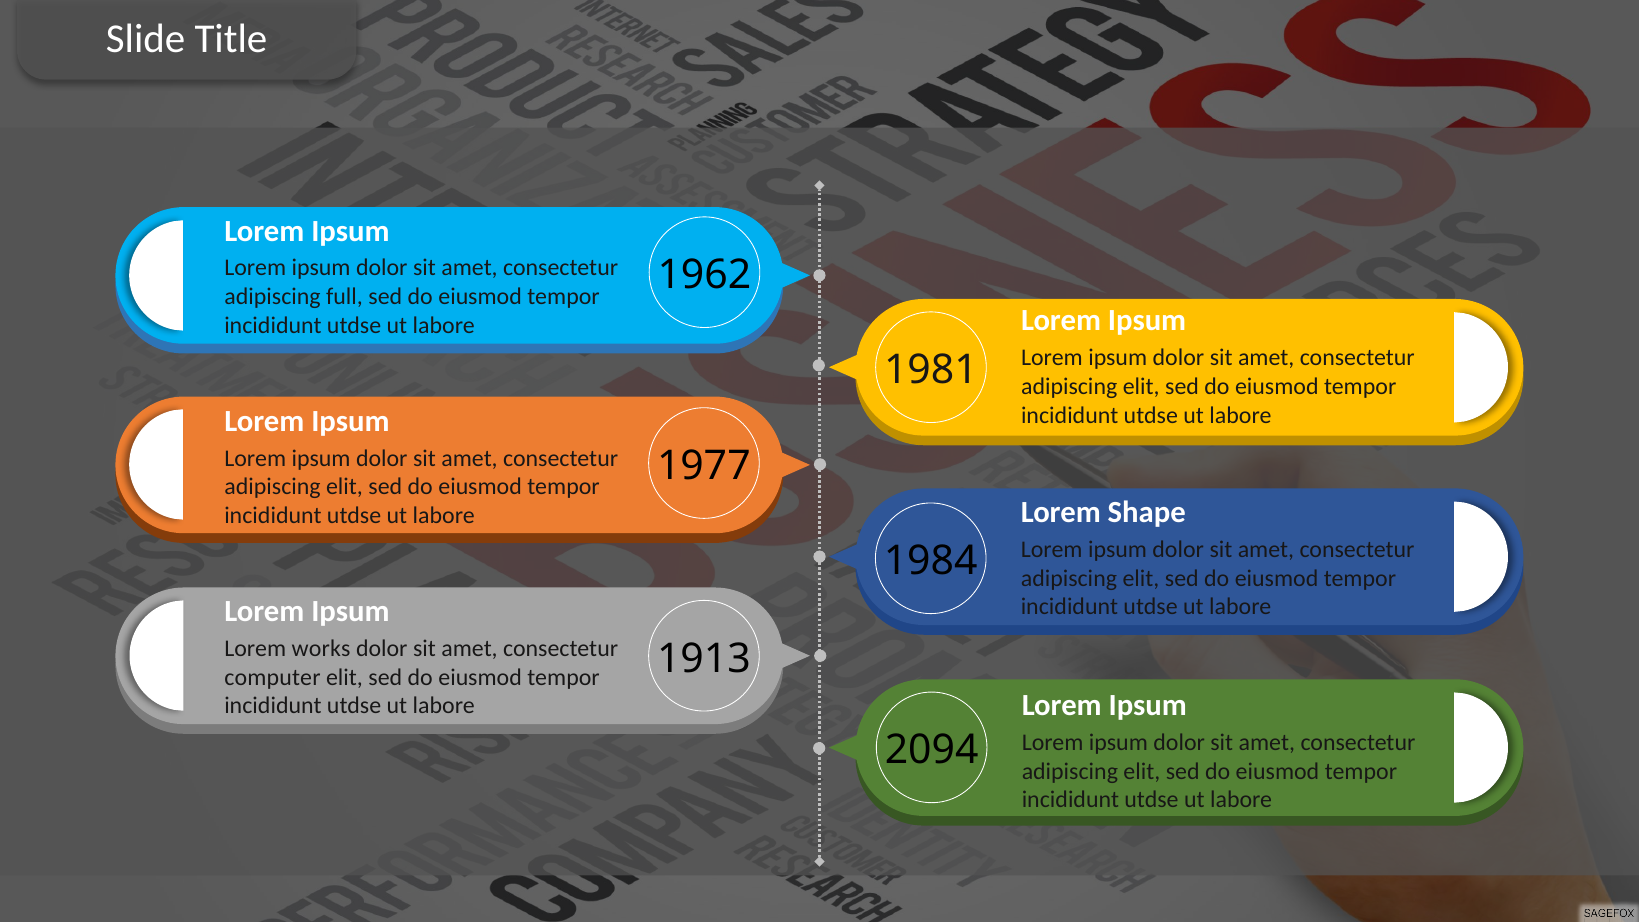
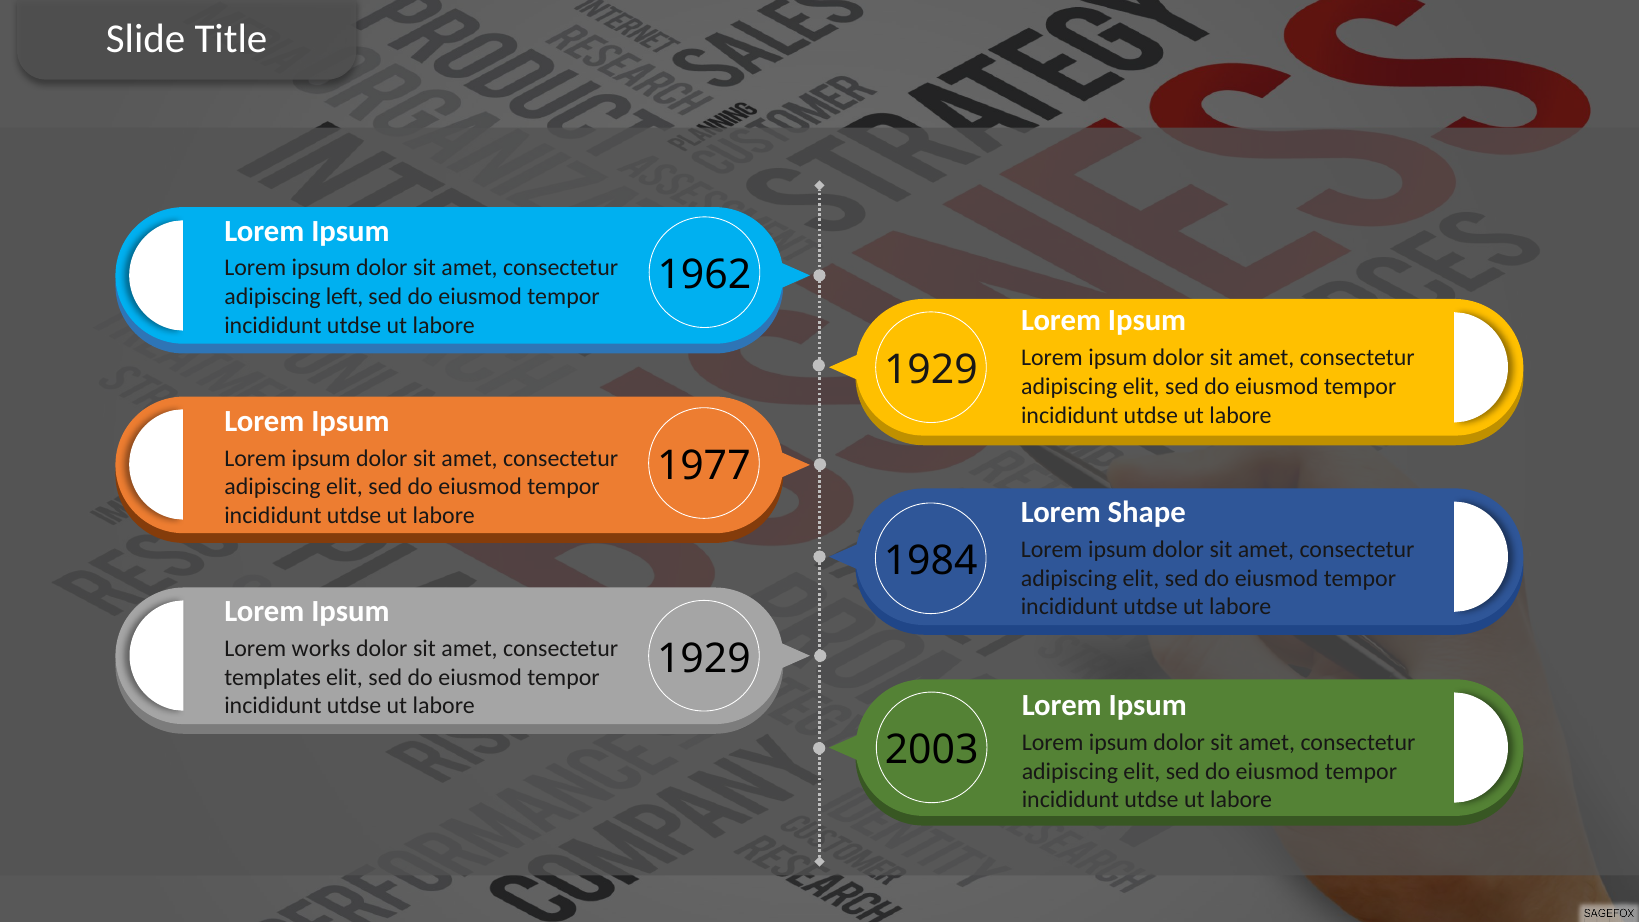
full: full -> left (345, 297)
1981: 1981 -> 1929 (931, 370)
1913: 1913 -> 1929 (704, 658)
computer: computer -> templates (273, 677)
2094: 2094 -> 2003 (932, 750)
